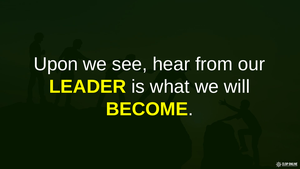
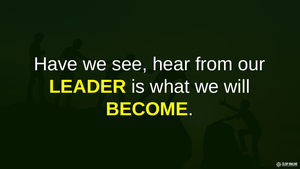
Upon: Upon -> Have (56, 64)
